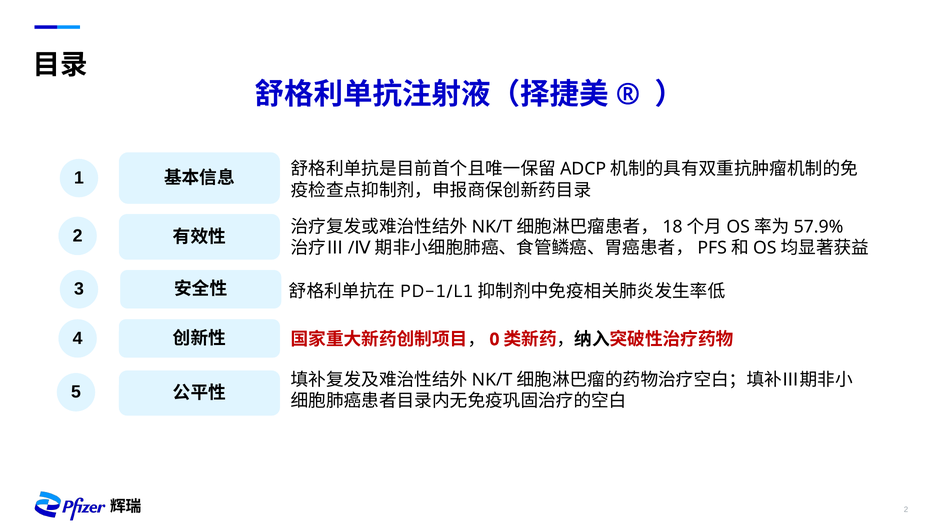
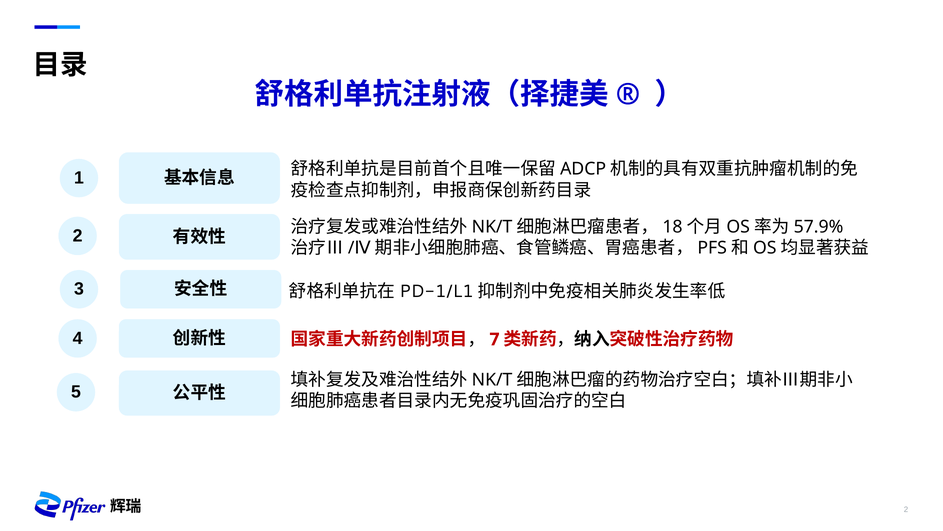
0: 0 -> 7 (494, 339)
